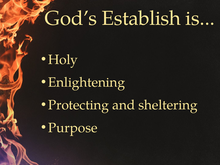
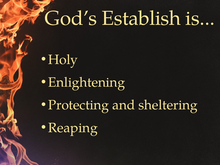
Purpose: Purpose -> Reaping (73, 128)
